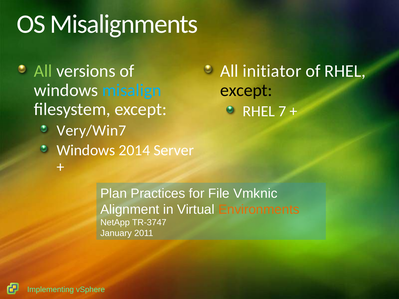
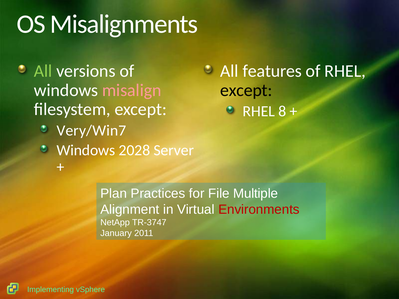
initiator: initiator -> features (272, 71)
misalign colour: light blue -> pink (132, 90)
7: 7 -> 8 (282, 111)
2014: 2014 -> 2028 (134, 150)
Vmknic: Vmknic -> Multiple (256, 194)
Environments colour: orange -> red (259, 210)
